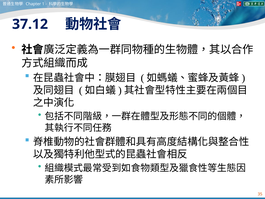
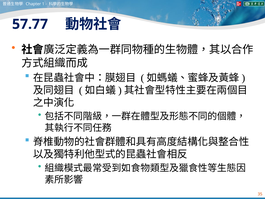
37.12: 37.12 -> 57.77 (30, 24)
